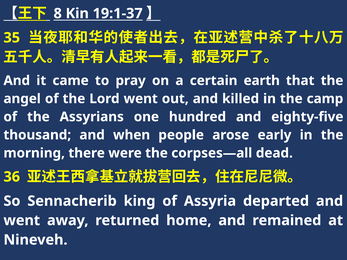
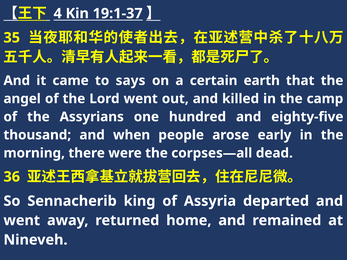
8: 8 -> 4 (58, 13)
pray: pray -> says (131, 81)
